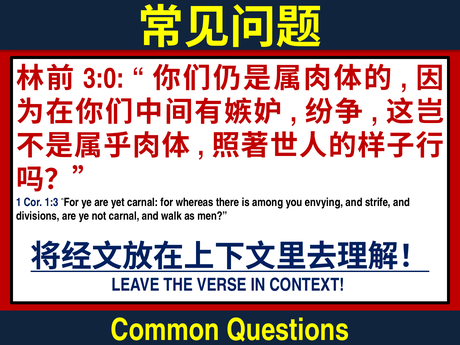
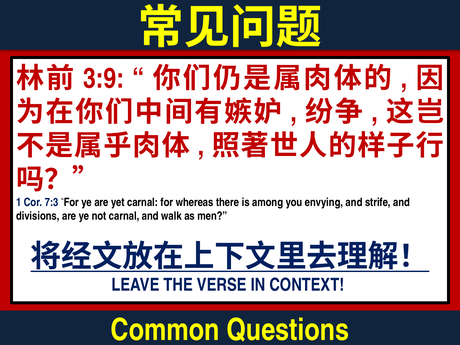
3:0: 3:0 -> 3:9 (104, 79)
1:3: 1:3 -> 7:3 (52, 202)
